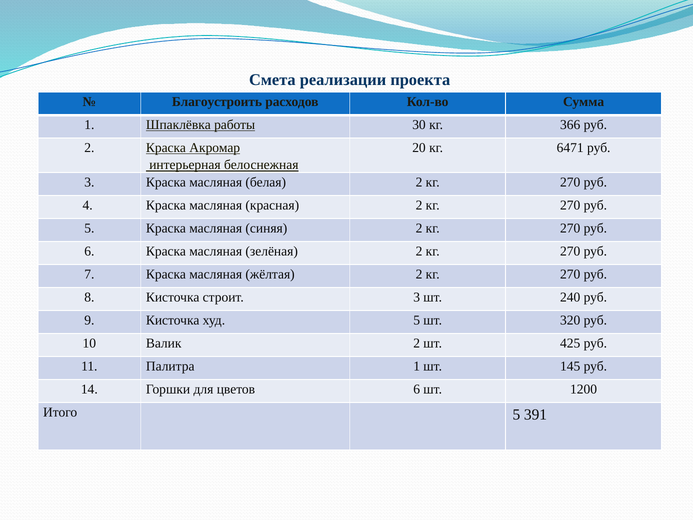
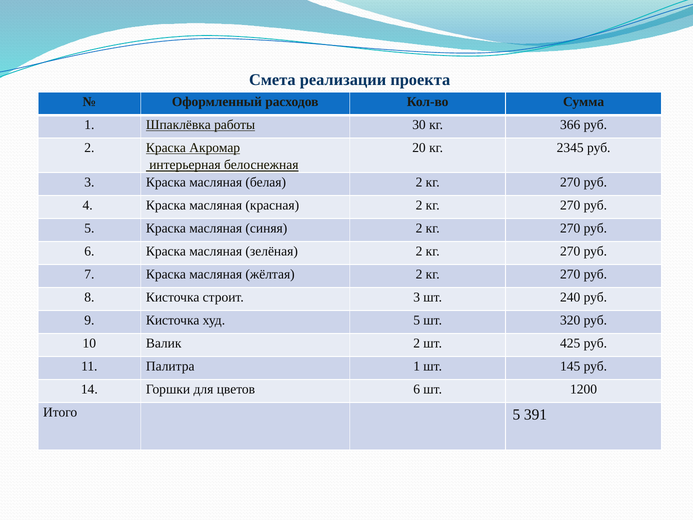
Благоустроить: Благоустроить -> Оформленный (217, 102)
6471: 6471 -> 2345 (570, 148)
